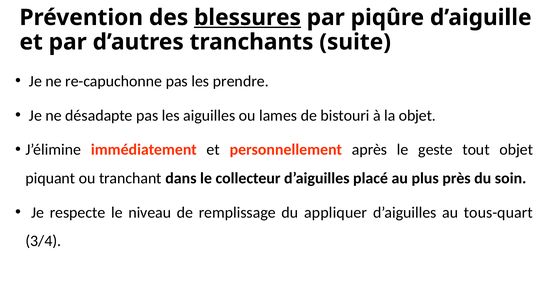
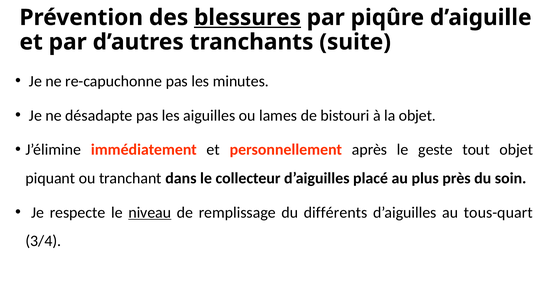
prendre: prendre -> minutes (241, 81)
niveau underline: none -> present (150, 213)
appliquer: appliquer -> différents (336, 213)
